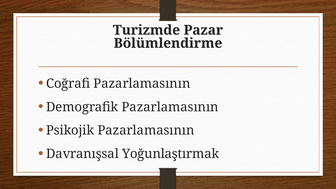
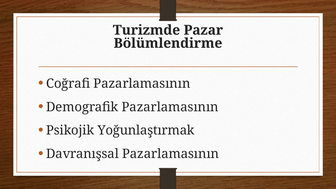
Psikojik Pazarlamasının: Pazarlamasının -> Yoğunlaştırmak (146, 130)
Davranışsal Yoğunlaştırmak: Yoğunlaştırmak -> Pazarlamasının (171, 154)
